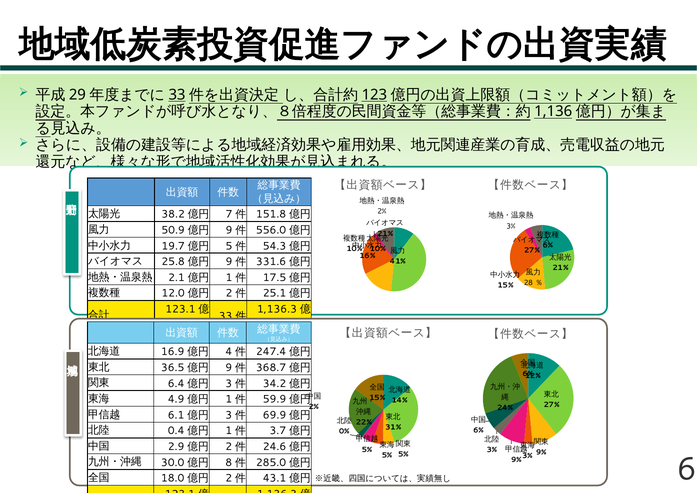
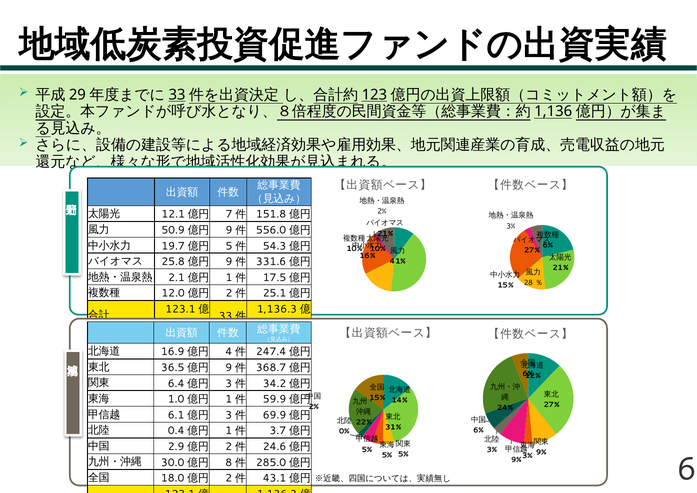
38.2: 38.2 -> 12.1 (173, 214)
4.9: 4.9 -> 1.0 (176, 399)
